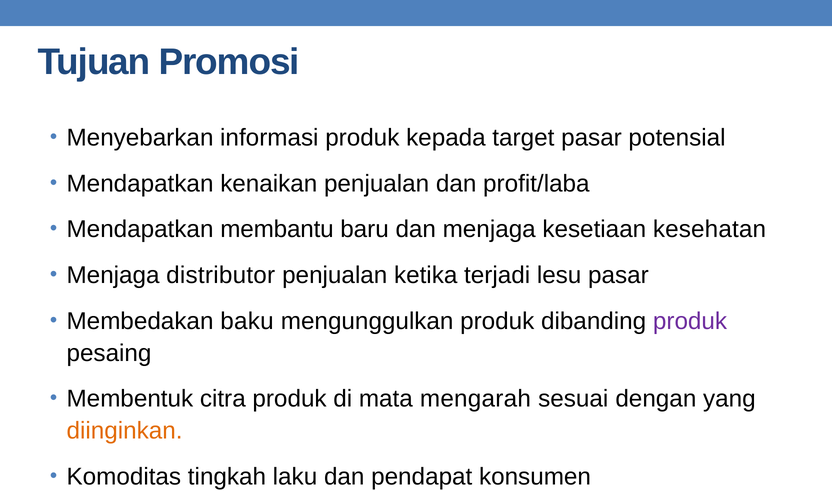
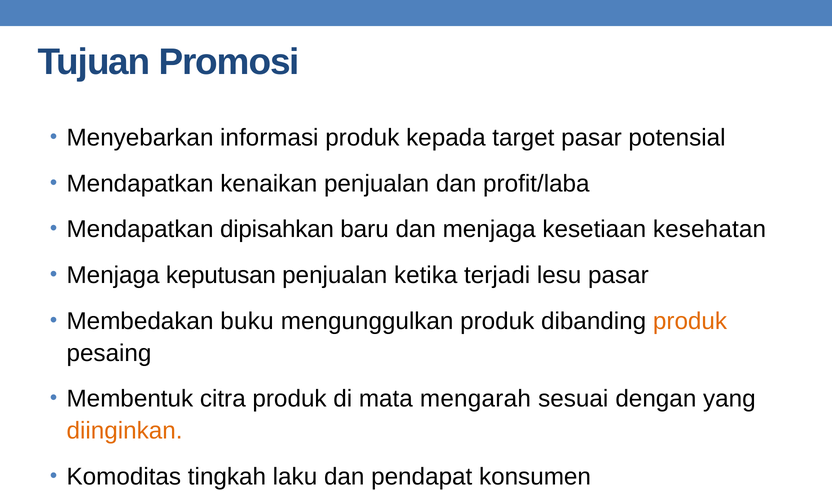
membantu: membantu -> dipisahkan (277, 230)
distributor: distributor -> keputusan (221, 276)
baku: baku -> buku (247, 321)
produk colour: purple -> orange (690, 321)
